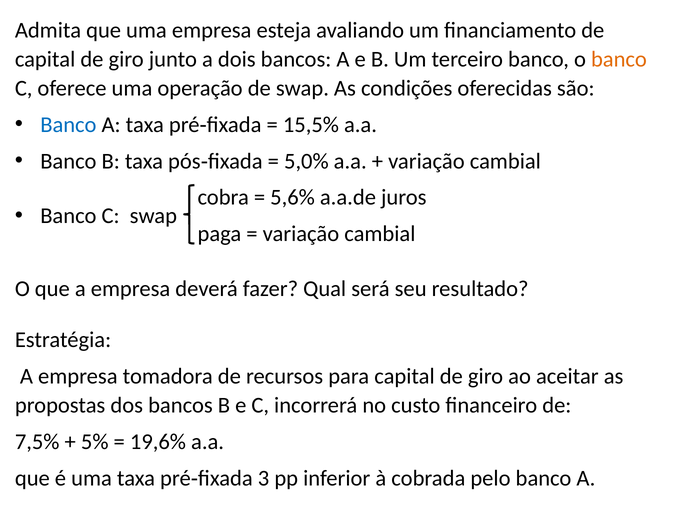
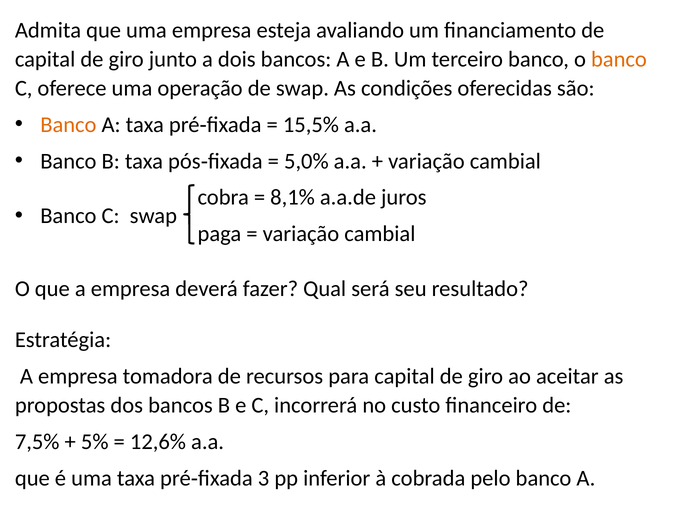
Banco colour: blue -> orange (68, 125)
5,6%: 5,6% -> 8,1% (293, 197)
19,6%: 19,6% -> 12,6% (158, 442)
